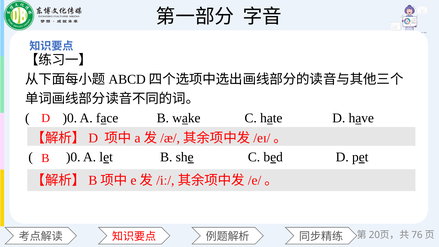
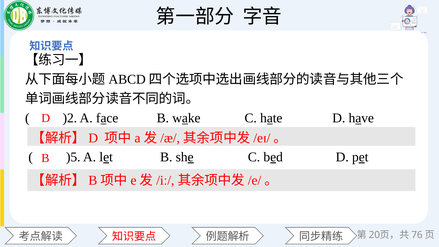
)0: )0 -> )2 (70, 118)
)0: )0 -> )5 (73, 157)
